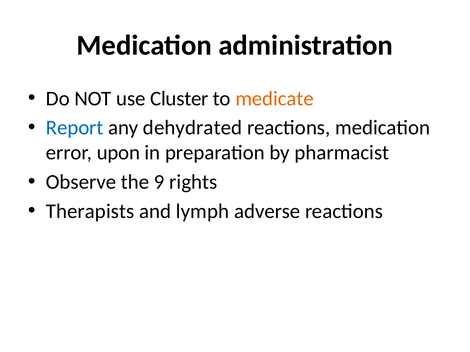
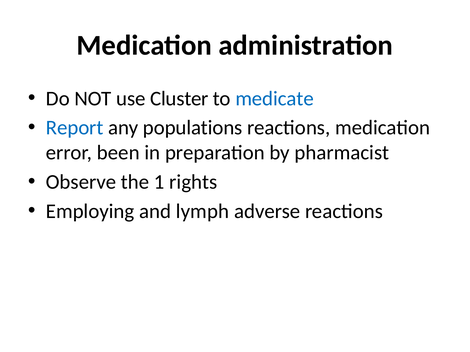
medicate colour: orange -> blue (275, 99)
dehydrated: dehydrated -> populations (193, 128)
upon: upon -> been (118, 153)
9: 9 -> 1 (159, 182)
Therapists: Therapists -> Employing (90, 211)
